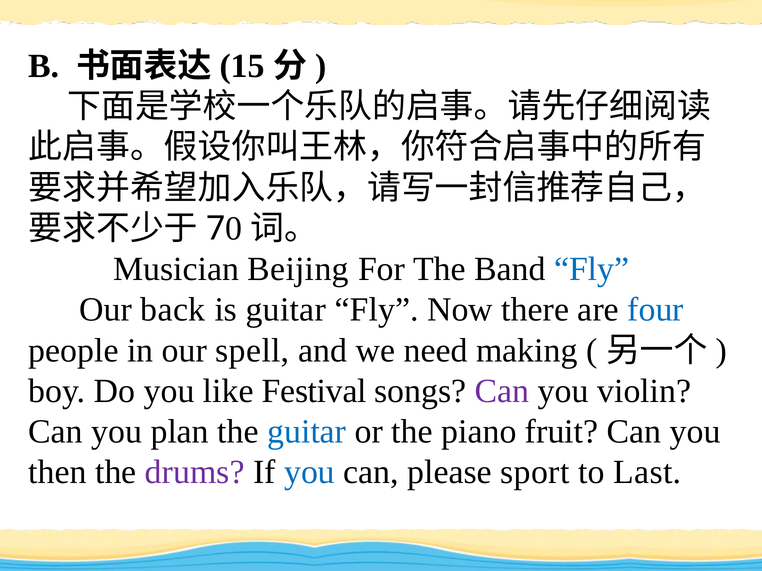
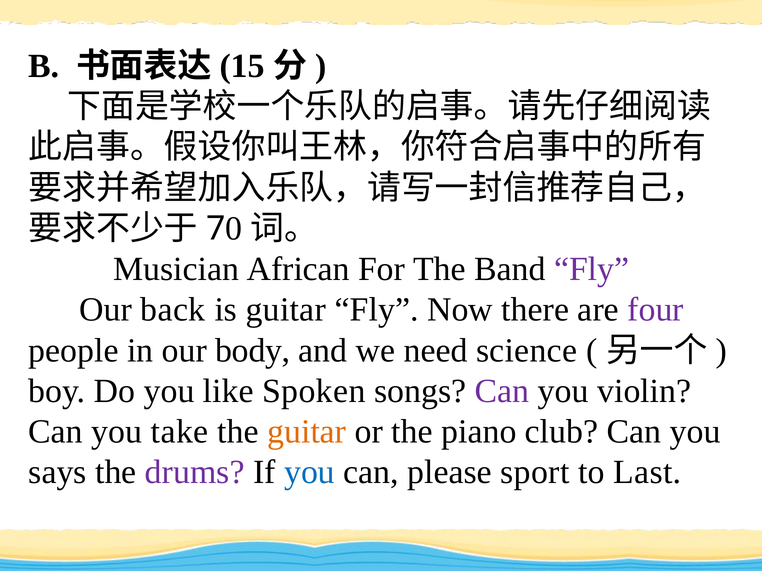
Beijing: Beijing -> African (298, 269)
Fly colour: blue -> purple (592, 269)
four colour: blue -> purple (656, 310)
spell: spell -> body (253, 351)
making: making -> science (527, 351)
Festival: Festival -> Spoken (314, 391)
plan: plan -> take (180, 432)
guitar colour: blue -> orange (307, 432)
fruit: fruit -> club (562, 432)
then: then -> says (58, 473)
